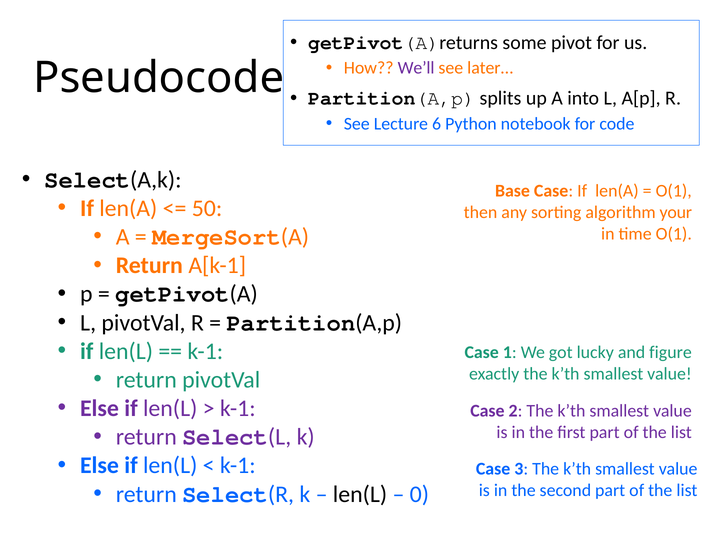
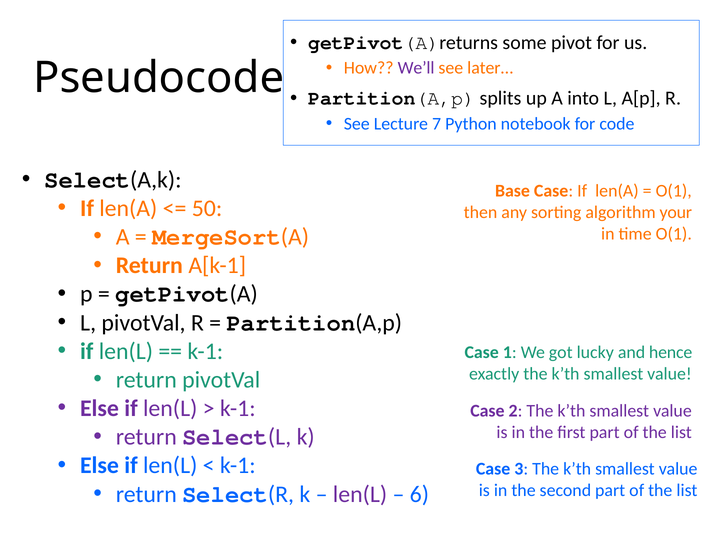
6: 6 -> 7 (437, 124)
figure: figure -> hence (671, 353)
len(L colour: black -> purple (360, 494)
0: 0 -> 6 (419, 494)
